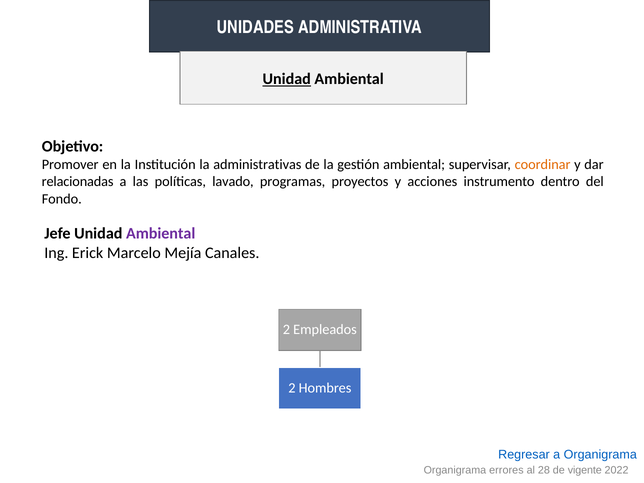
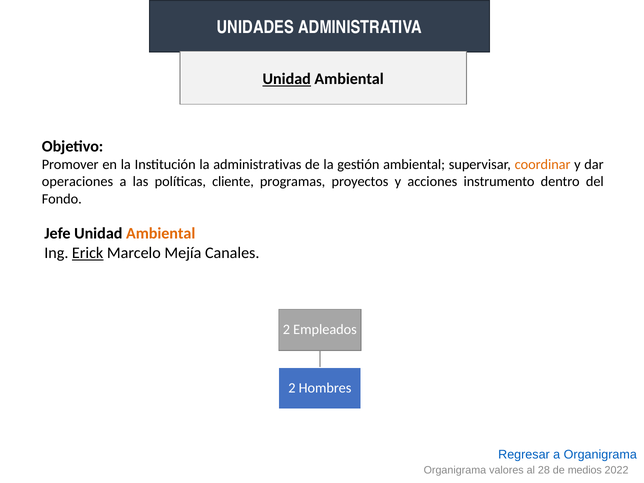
relacionadas: relacionadas -> operaciones (78, 182)
lavado: lavado -> cliente (233, 182)
Ambiental colour: purple -> orange (161, 234)
Erick underline: none -> present (88, 253)
errores: errores -> valores (506, 470)
vigente: vigente -> medios (585, 470)
